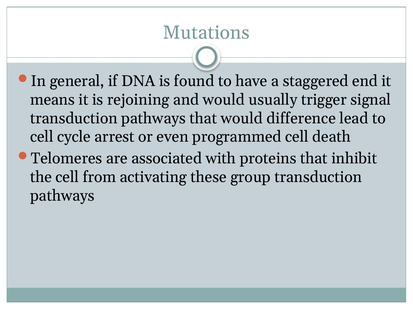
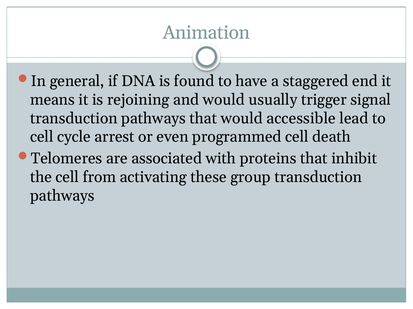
Mutations: Mutations -> Animation (206, 33)
difference: difference -> accessible (301, 119)
